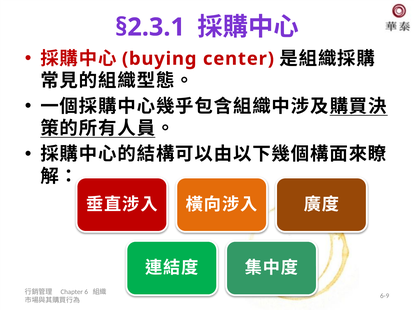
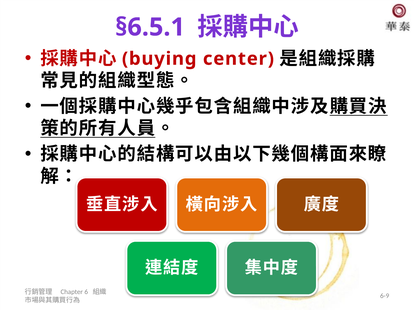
§2.3.1: §2.3.1 -> §6.5.1 (150, 27)
